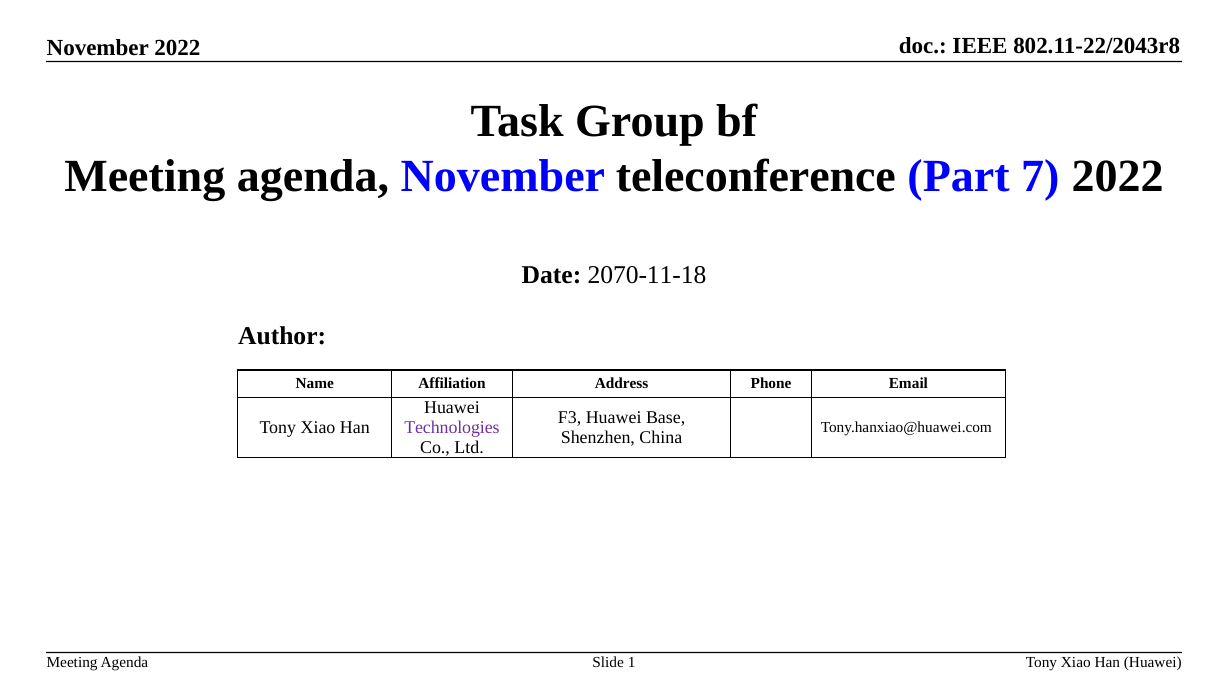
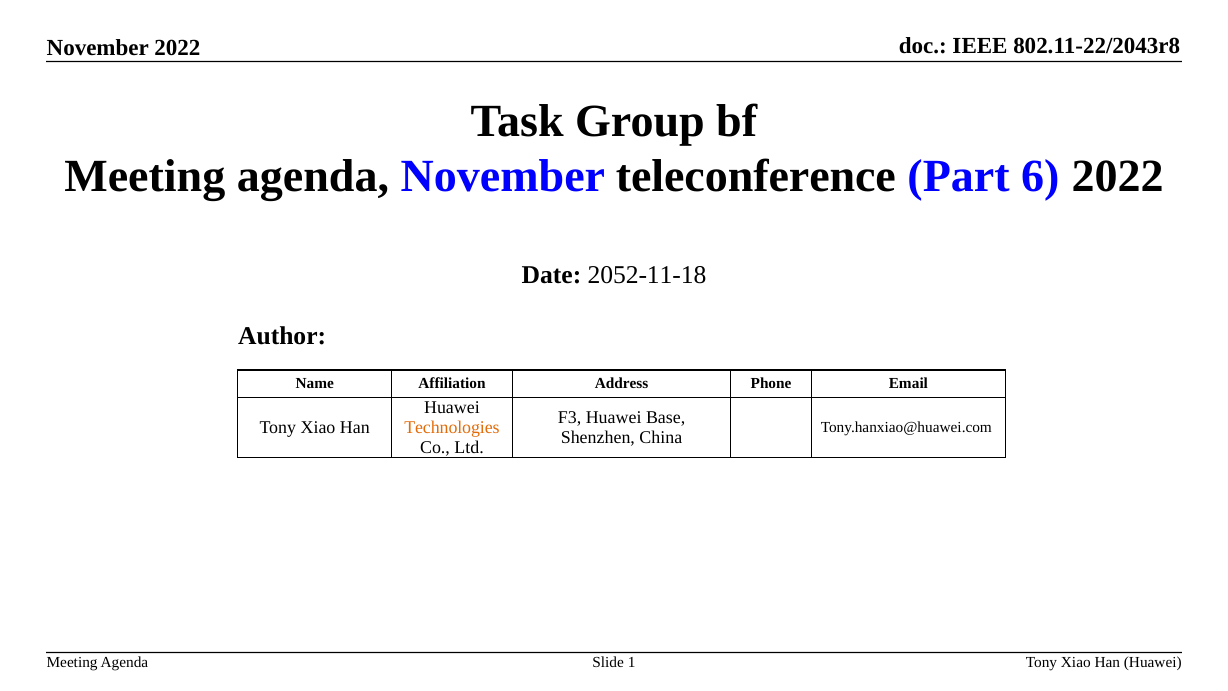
7: 7 -> 6 (1040, 177)
2070-11-18: 2070-11-18 -> 2052-11-18 (647, 275)
Technologies colour: purple -> orange (452, 427)
